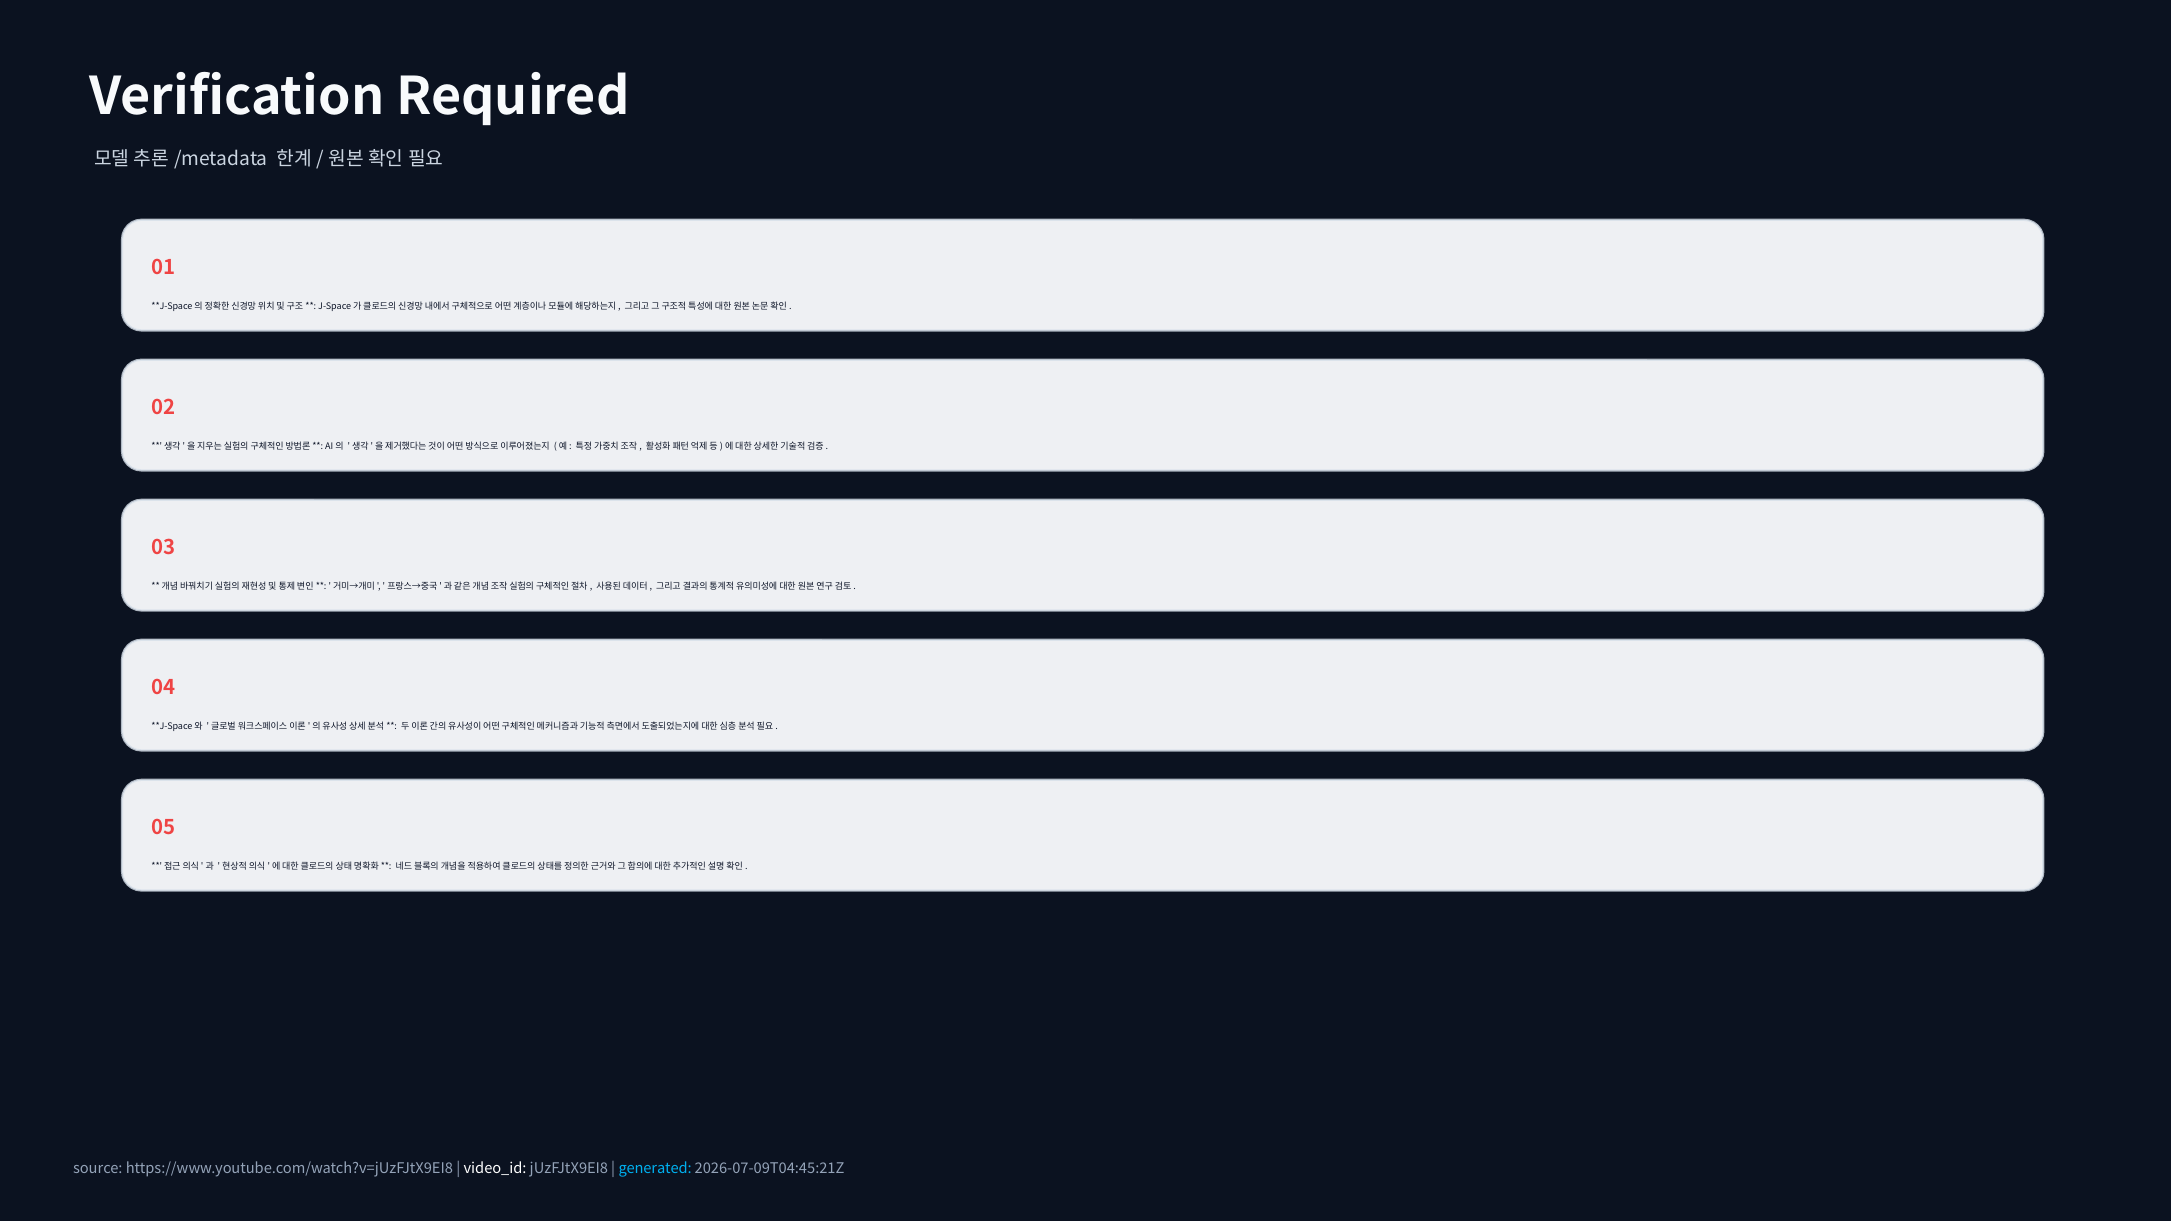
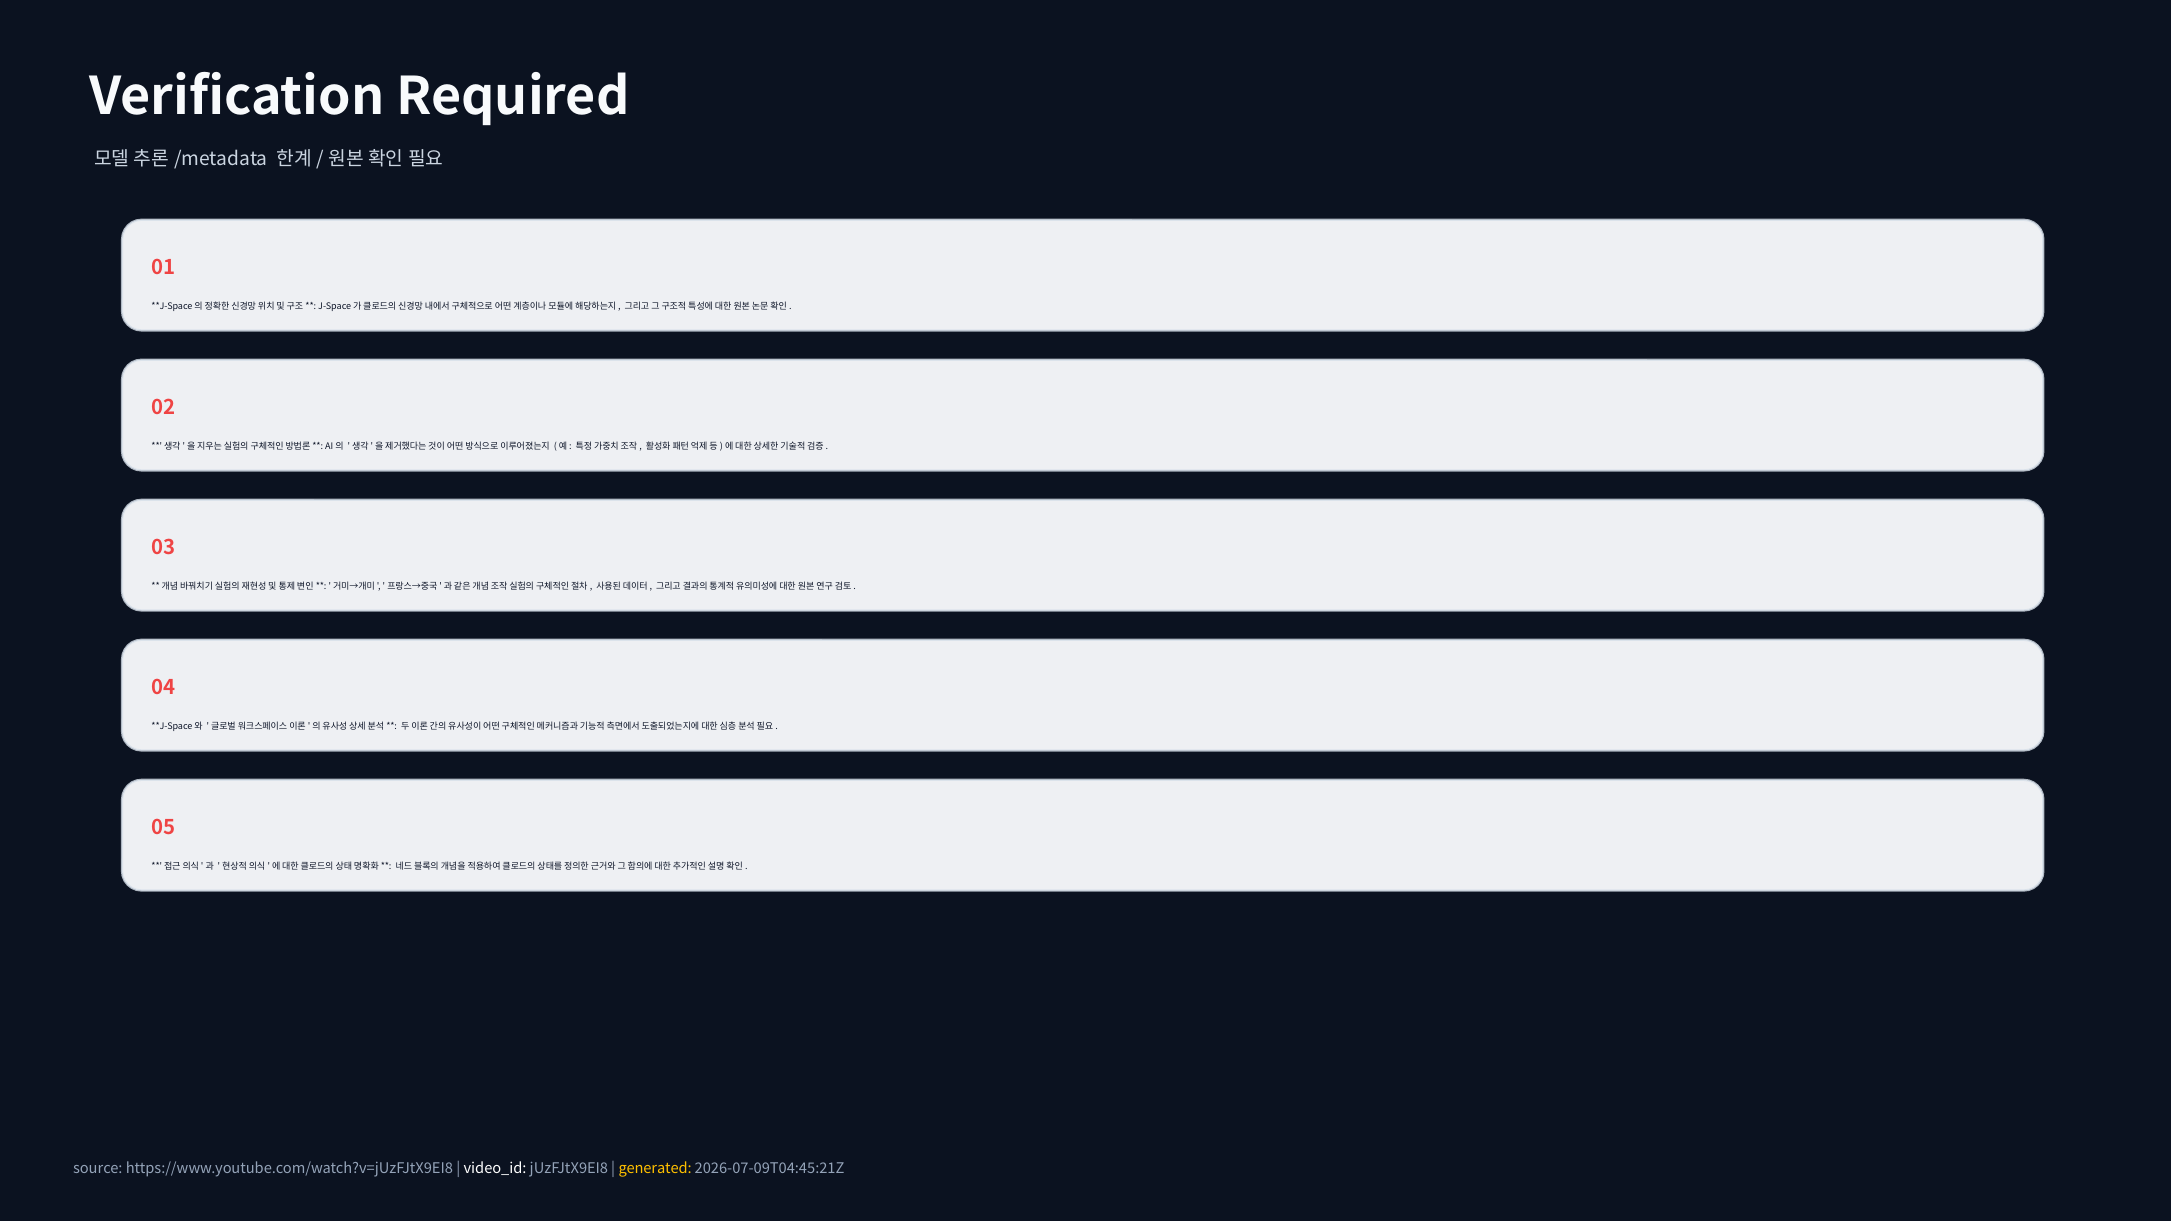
generated colour: light blue -> yellow (655, 1169)
